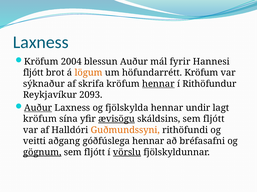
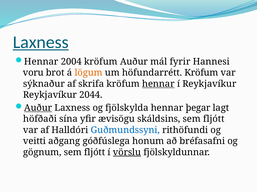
Laxness underline: none -> present (41, 42)
Kröfum: Kröfum -> Hennar (41, 62)
2004 blessun: blessun -> kröfum (101, 62)
fljótt: fljótt -> voru (33, 73)
í Rithöfundur: Rithöfundur -> Reykjavíkur (209, 84)
2093: 2093 -> 2044 (91, 95)
undir: undir -> þegar (198, 108)
kröfum: kröfum -> höfðaði (40, 119)
ævisögu underline: present -> none (117, 119)
Guðmundssyni colour: orange -> blue (125, 131)
góðfúslega hennar: hennar -> honum (148, 142)
gögnum underline: present -> none (42, 153)
